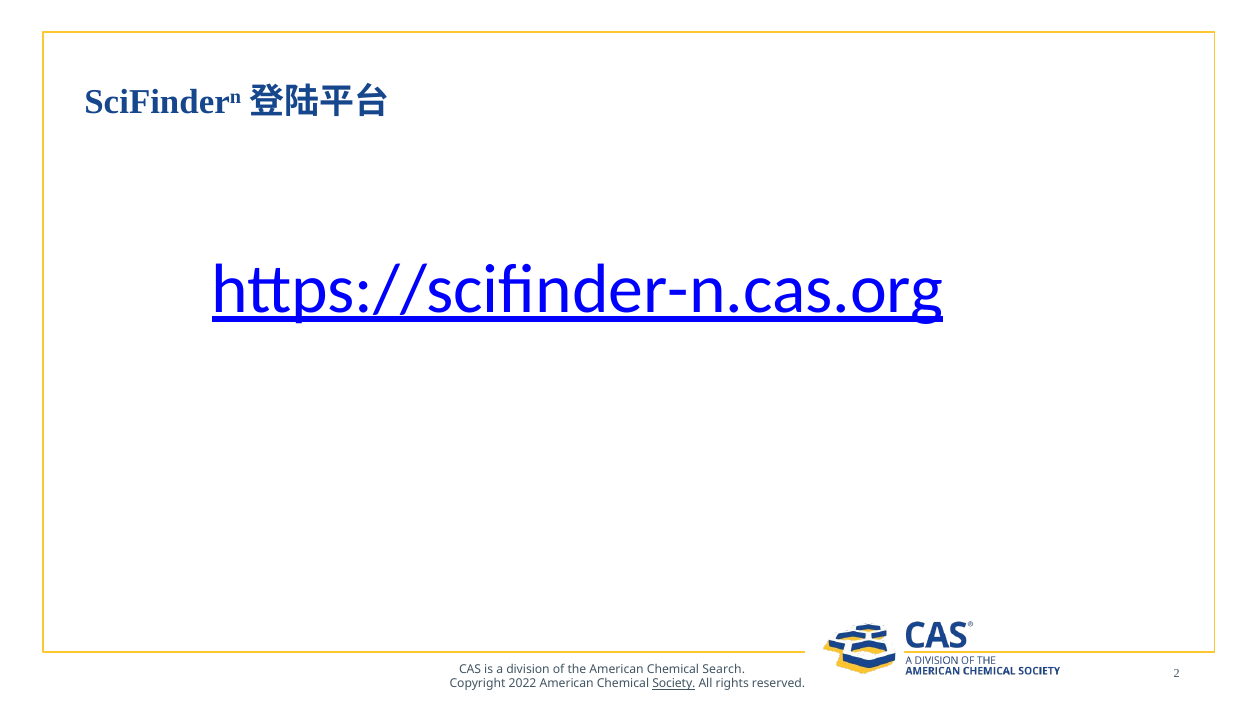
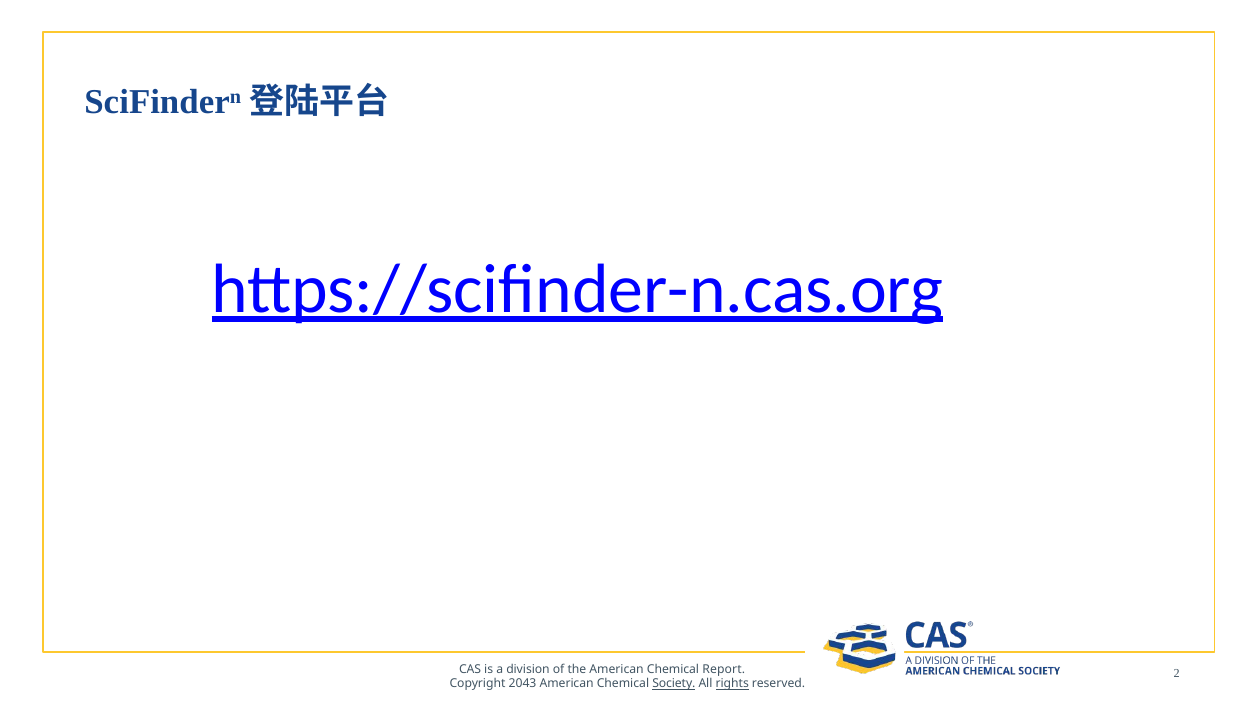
Search: Search -> Report (724, 669)
2022: 2022 -> 2043 (523, 684)
rights underline: none -> present (732, 684)
